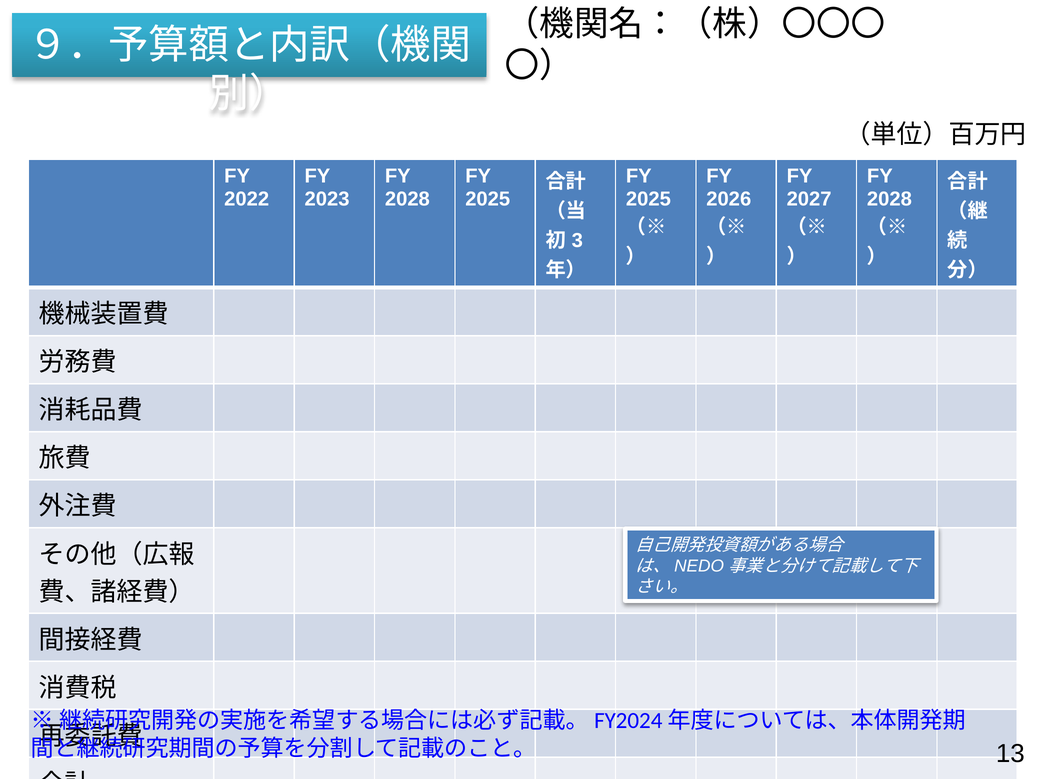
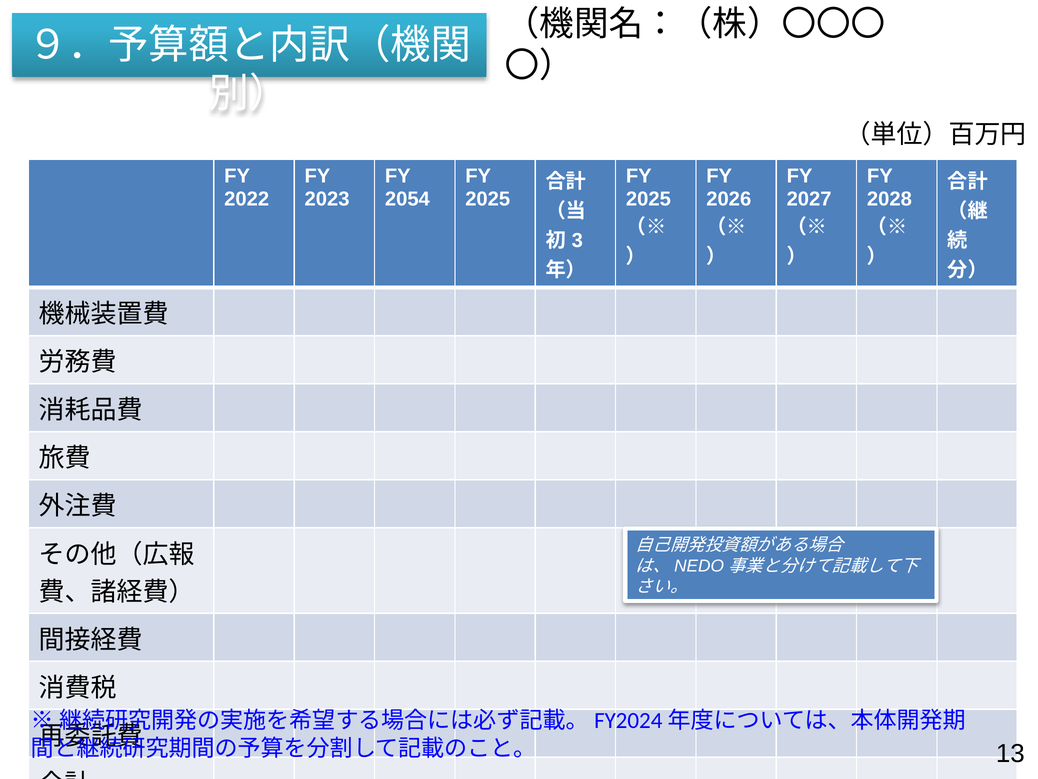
2028: 2028 -> 2054 (407, 199)
